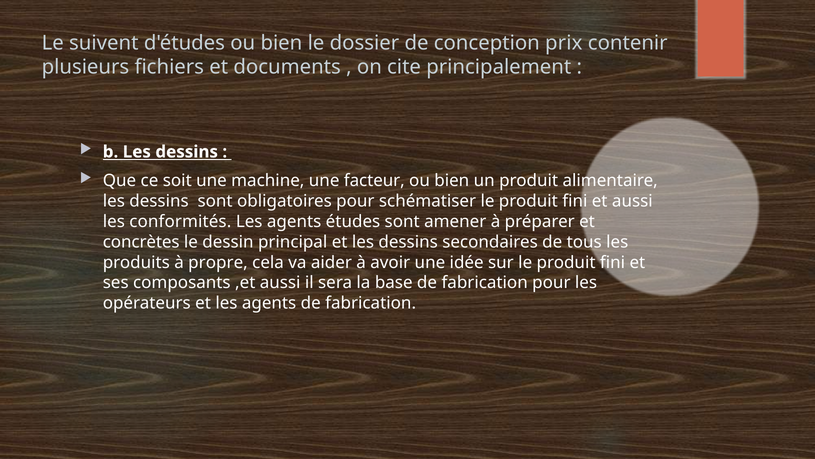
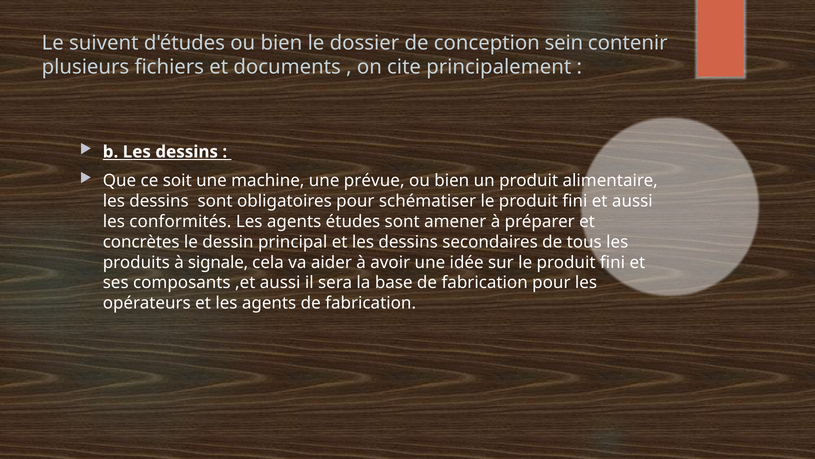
prix: prix -> sein (564, 43)
facteur: facteur -> prévue (374, 181)
propre: propre -> signale (218, 262)
